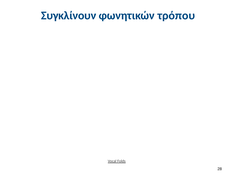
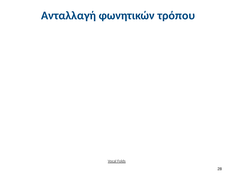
Συγκλίνουν: Συγκλίνουν -> Ανταλλαγή (69, 16)
